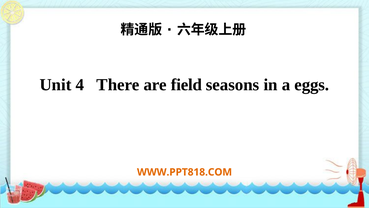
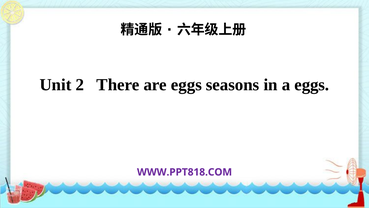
4: 4 -> 2 (80, 85)
are field: field -> eggs (186, 85)
WWW.PPT818.COM colour: orange -> purple (185, 172)
